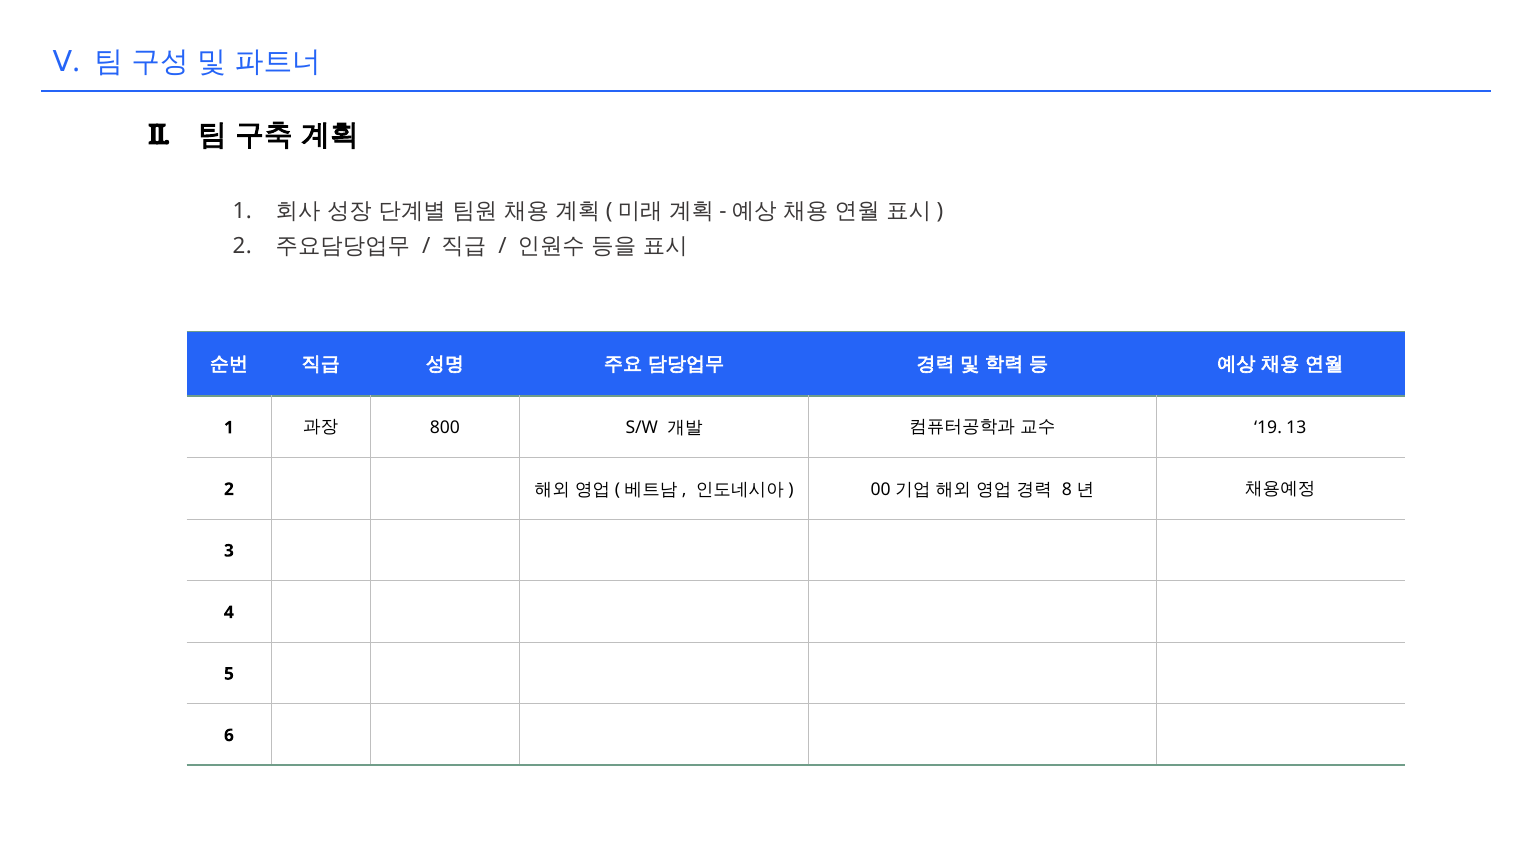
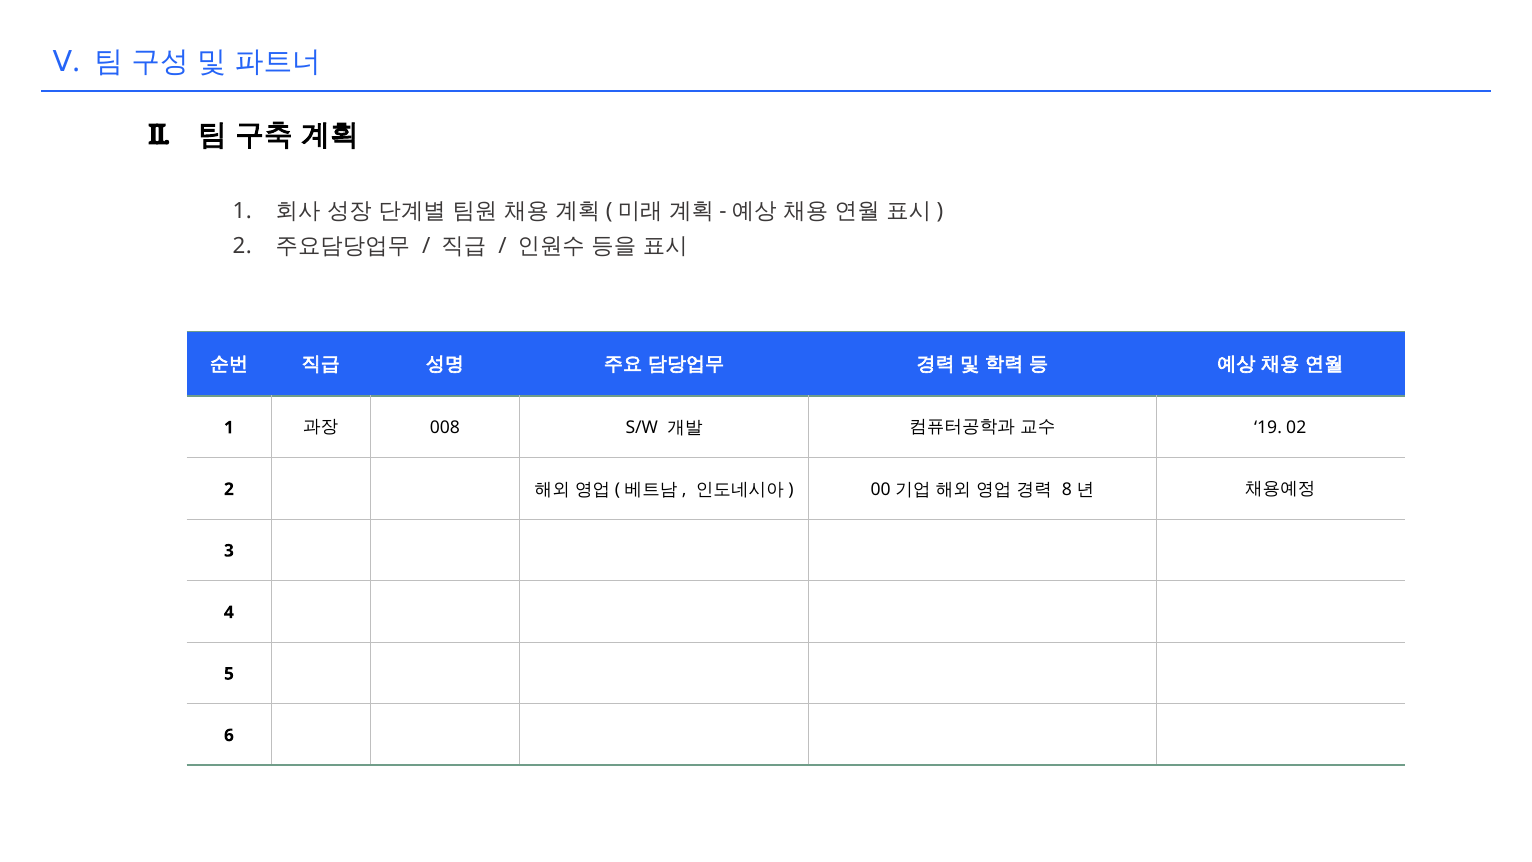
800: 800 -> 008 (445, 428)
13: 13 -> 02 (1296, 428)
